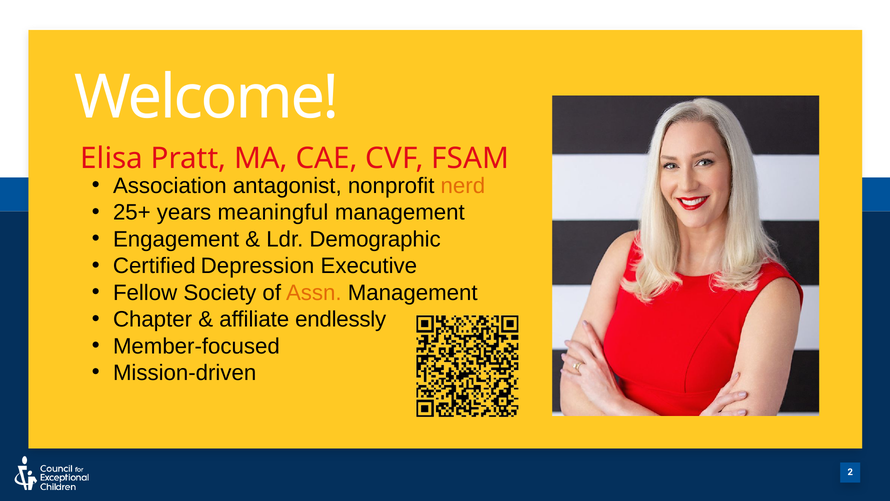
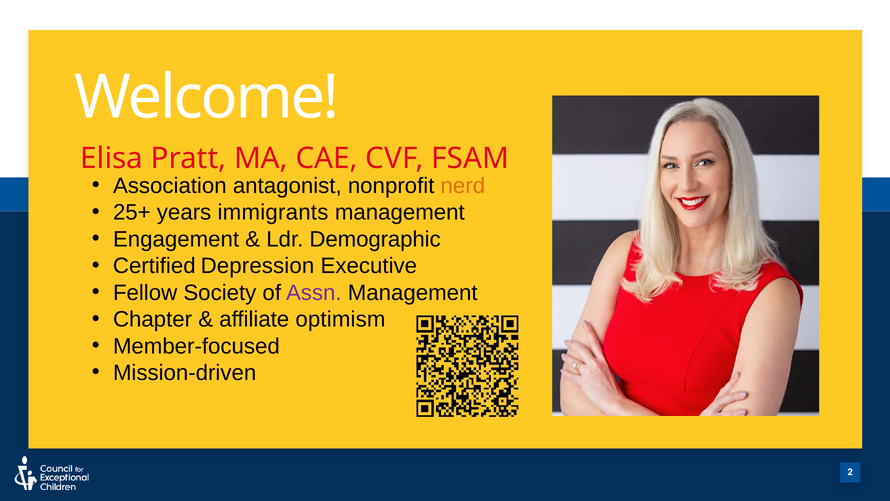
meaningful: meaningful -> immigrants (273, 212)
Assn colour: orange -> purple (314, 293)
endlessly: endlessly -> optimism (340, 319)
